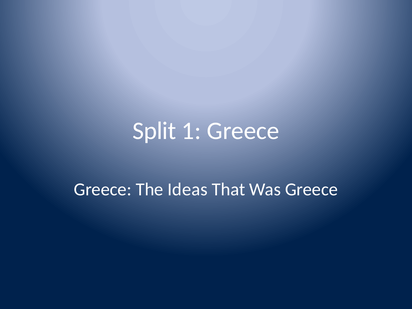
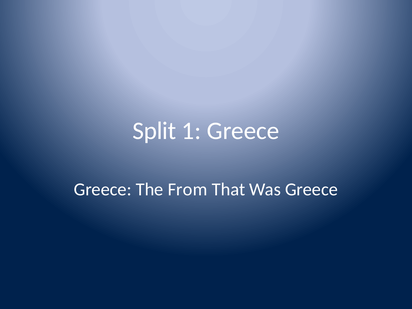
Ideas: Ideas -> From (188, 189)
